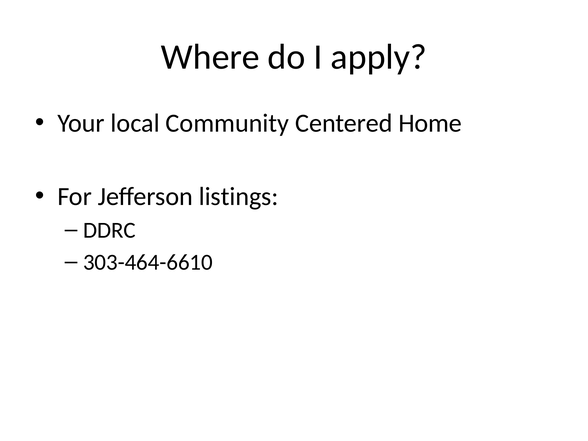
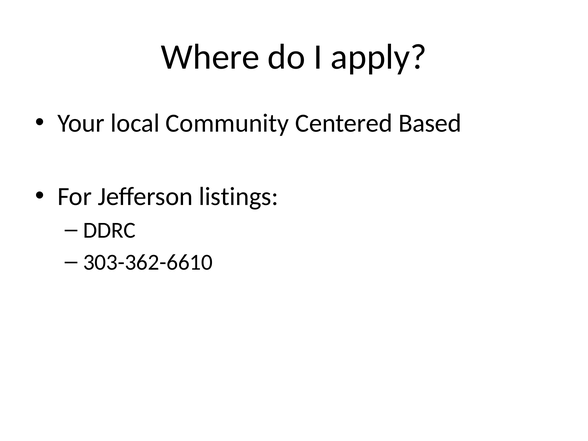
Home: Home -> Based (430, 123)
303-464-6610: 303-464-6610 -> 303-362-6610 (148, 262)
